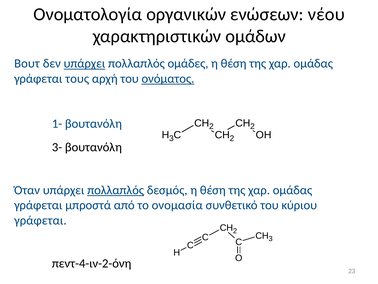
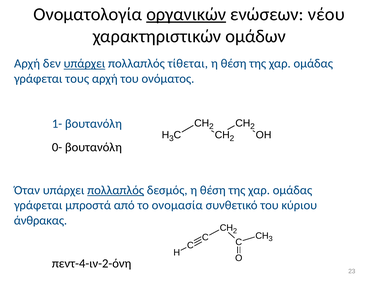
οργανικών underline: none -> present (186, 14)
Βουτ: Βουτ -> Αρχή (27, 63)
ομάδες: ομάδες -> τίθεται (188, 63)
ονόματος underline: present -> none (168, 79)
3-: 3- -> 0- (57, 147)
γράφεται: γράφεται -> άνθρακας (40, 220)
